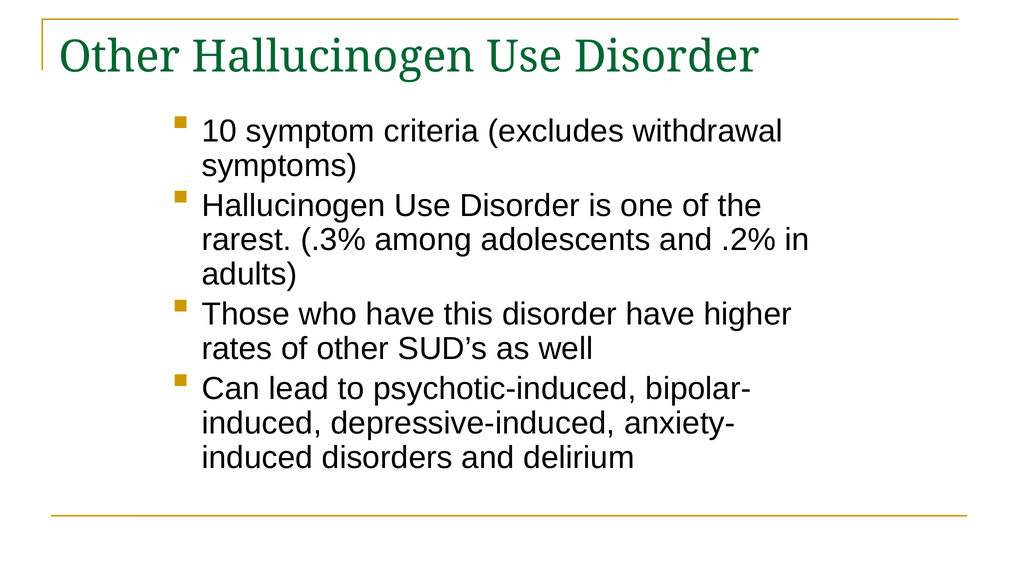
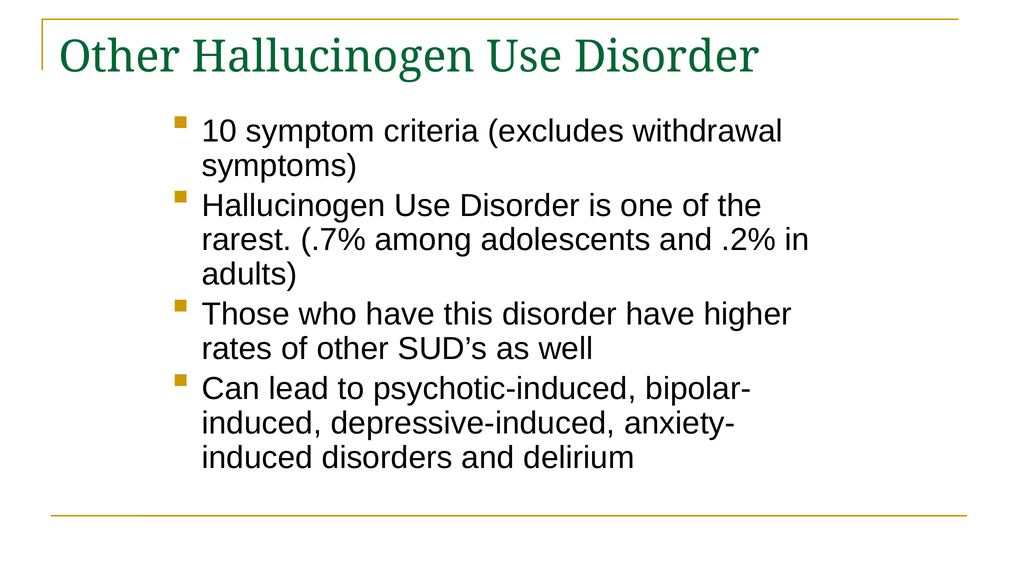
.3%: .3% -> .7% (333, 240)
